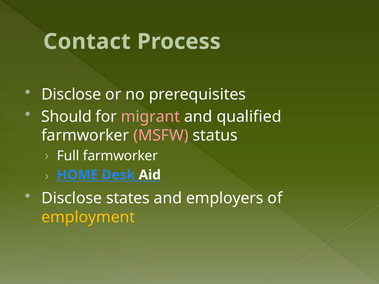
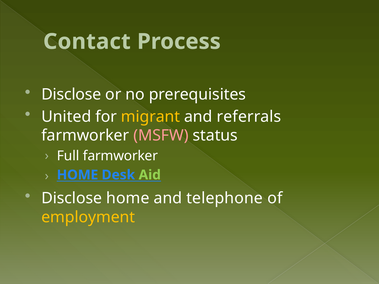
Should: Should -> United (66, 117)
migrant colour: pink -> yellow (151, 117)
qualified: qualified -> referrals (249, 117)
Aid colour: white -> light green (150, 175)
Disclose states: states -> home (128, 198)
employers: employers -> telephone (225, 198)
